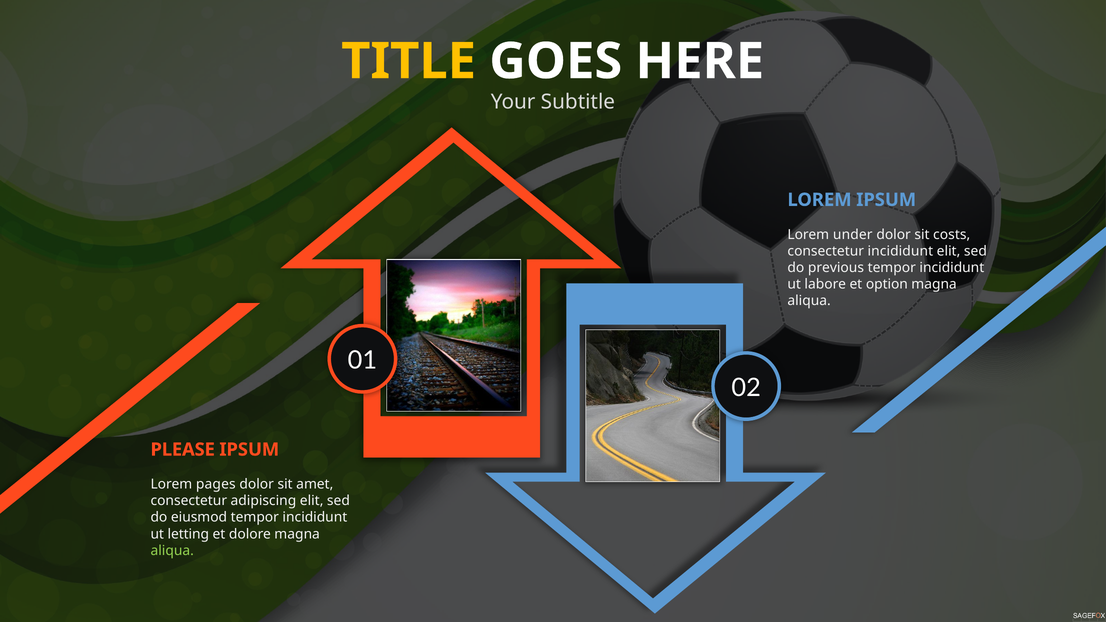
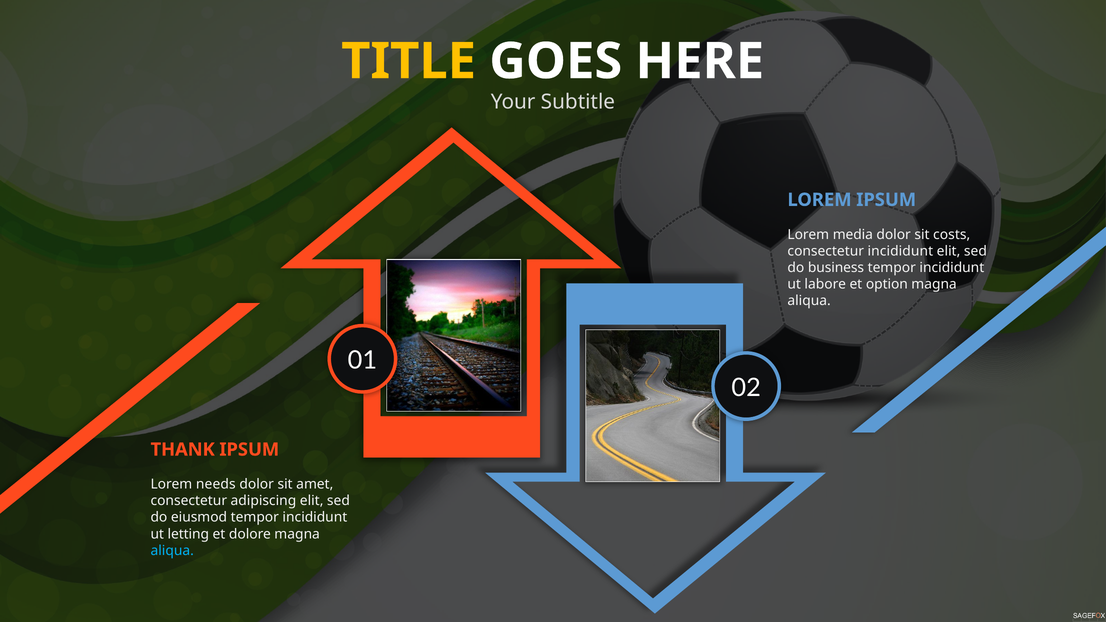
under: under -> media (853, 235)
previous: previous -> business (836, 268)
PLEASE: PLEASE -> THANK (183, 450)
pages: pages -> needs (216, 484)
aliqua colour: light green -> light blue (172, 551)
